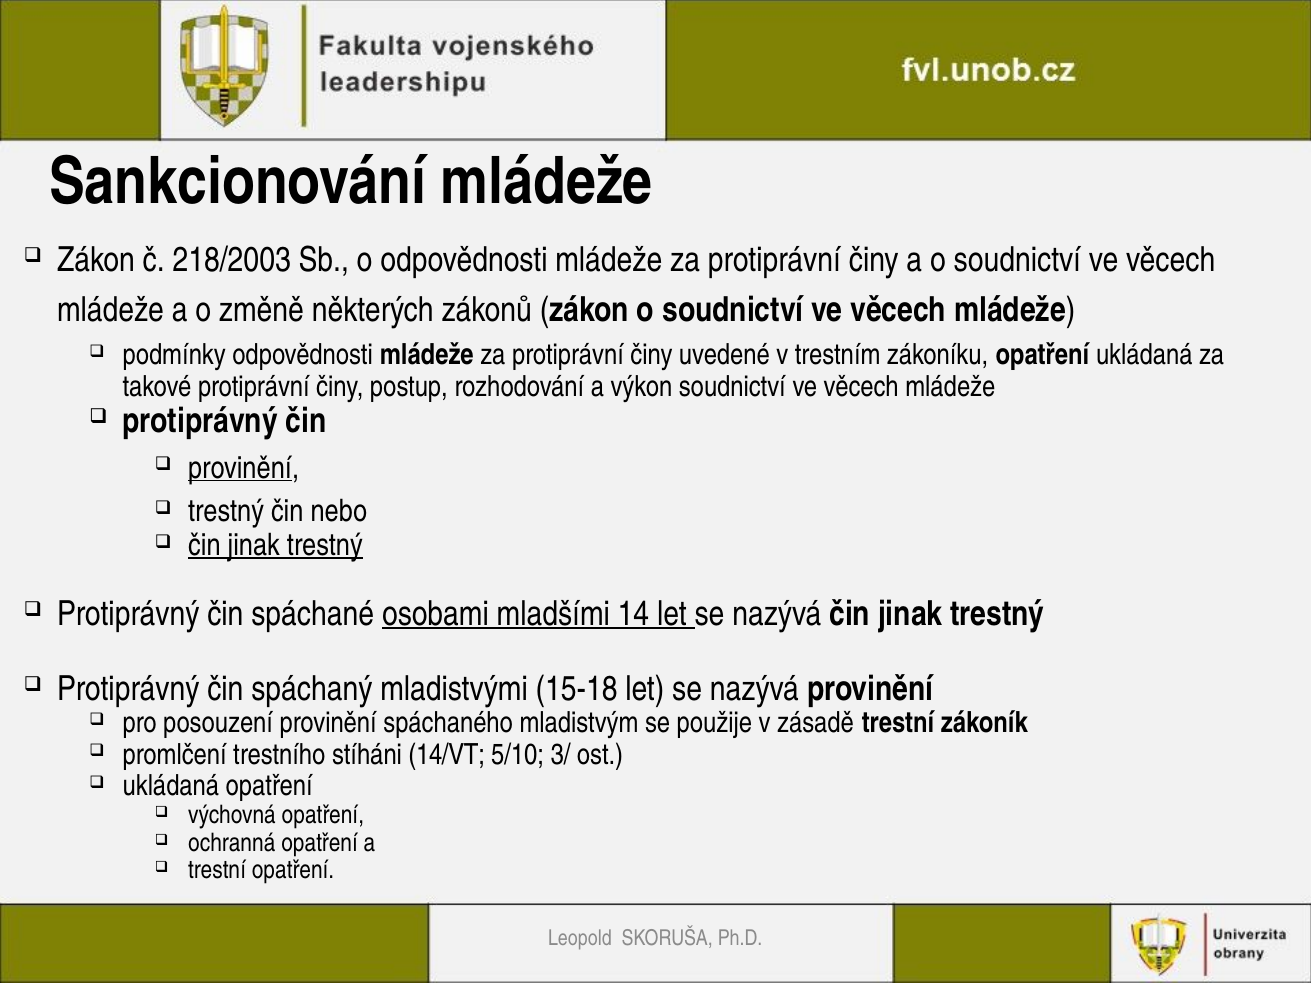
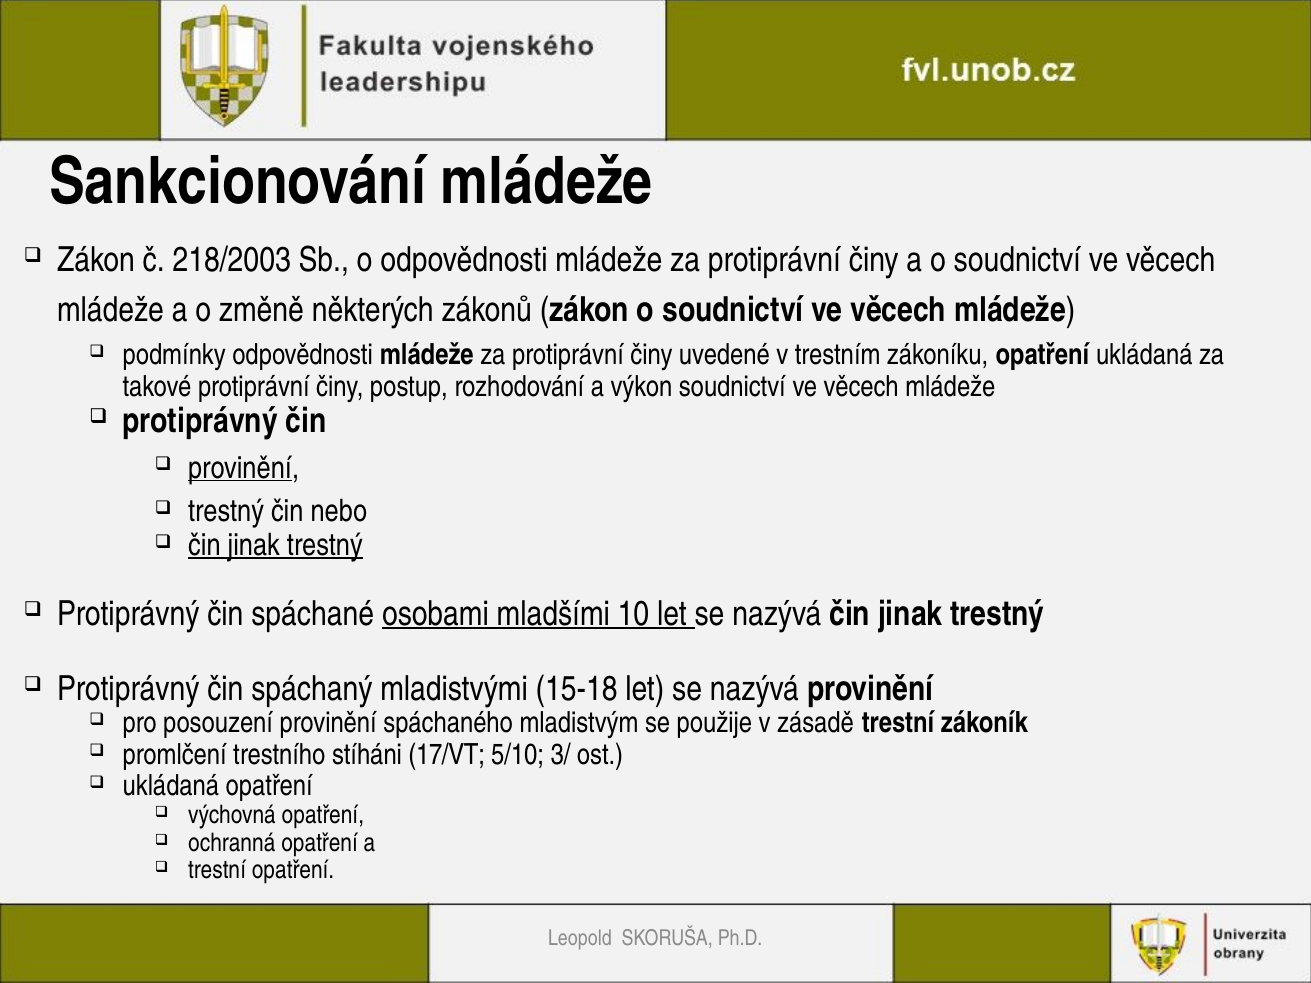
14: 14 -> 10 (633, 614)
14/VT: 14/VT -> 17/VT (447, 755)
